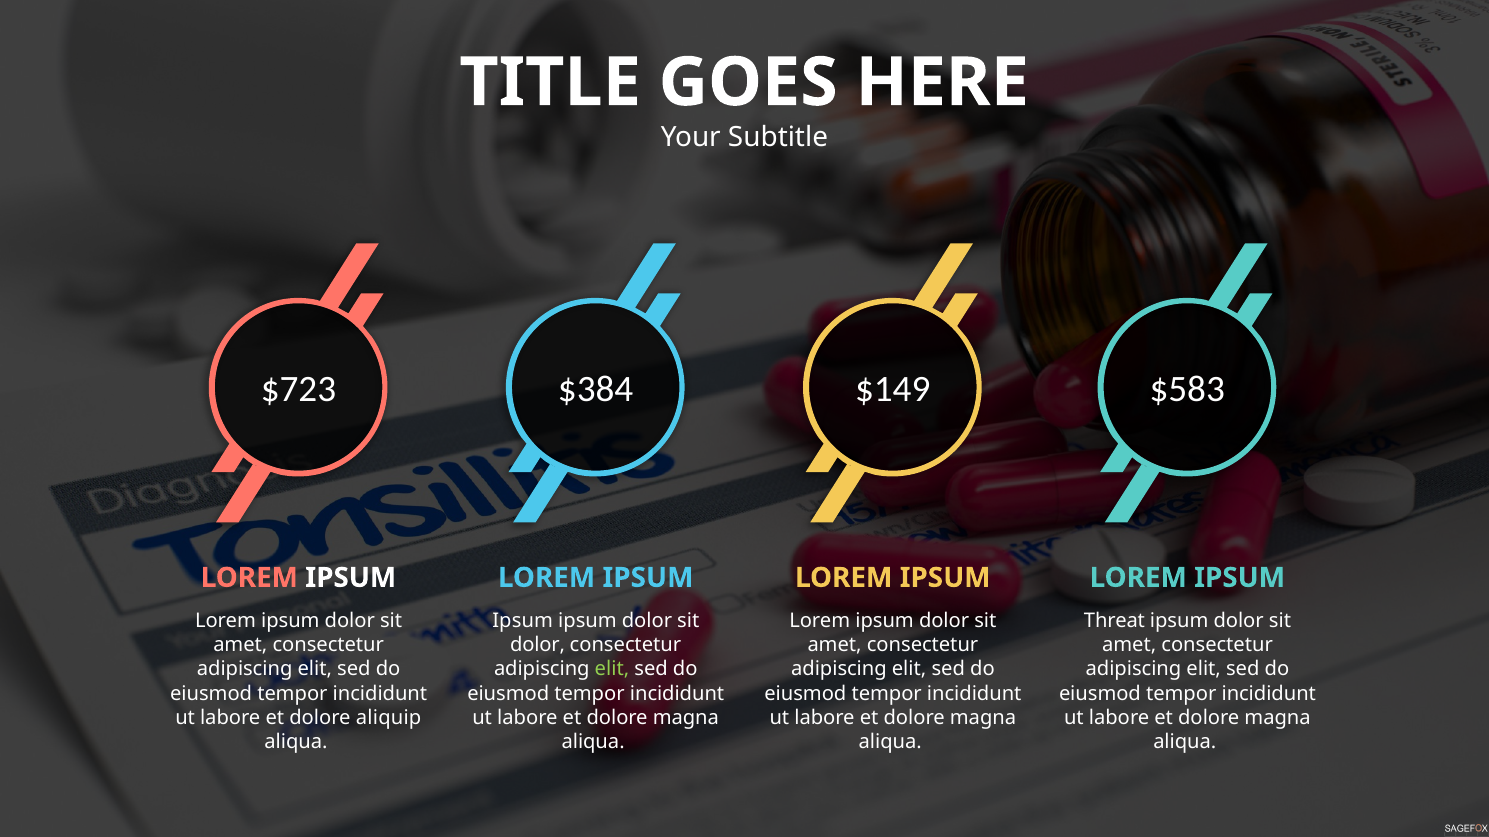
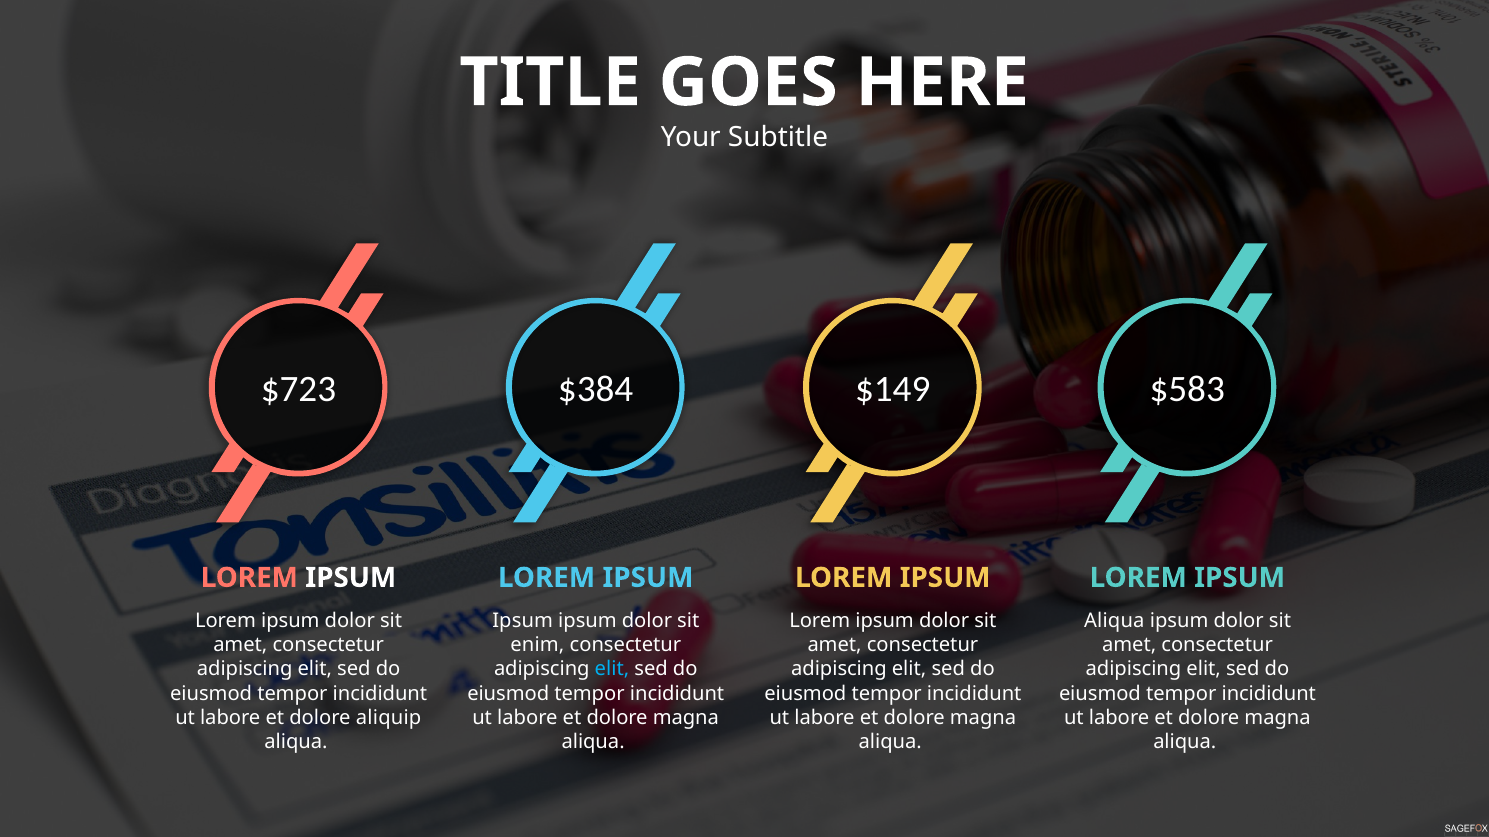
Threat: Threat -> Aliqua (1114, 621)
dolor: dolor -> enim (537, 645)
elit colour: light green -> light blue (612, 670)
